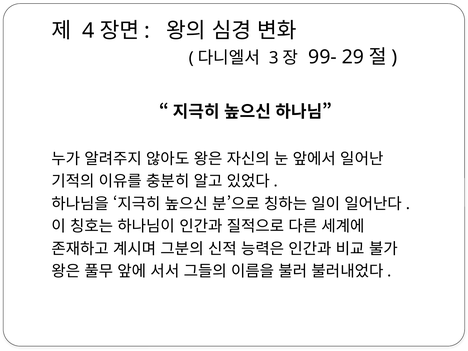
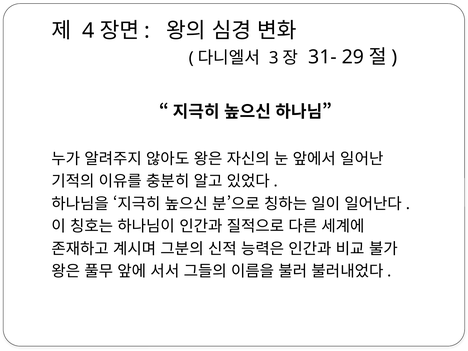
99-: 99- -> 31- (323, 57)
